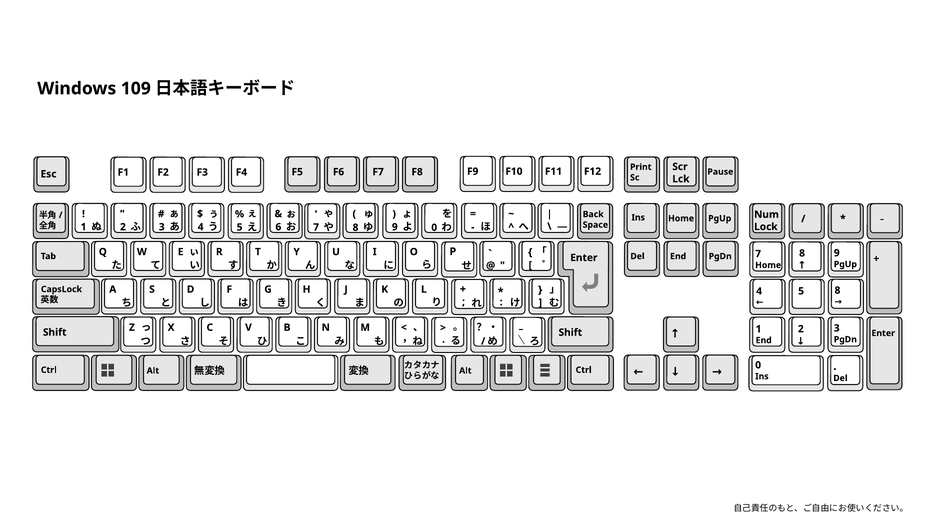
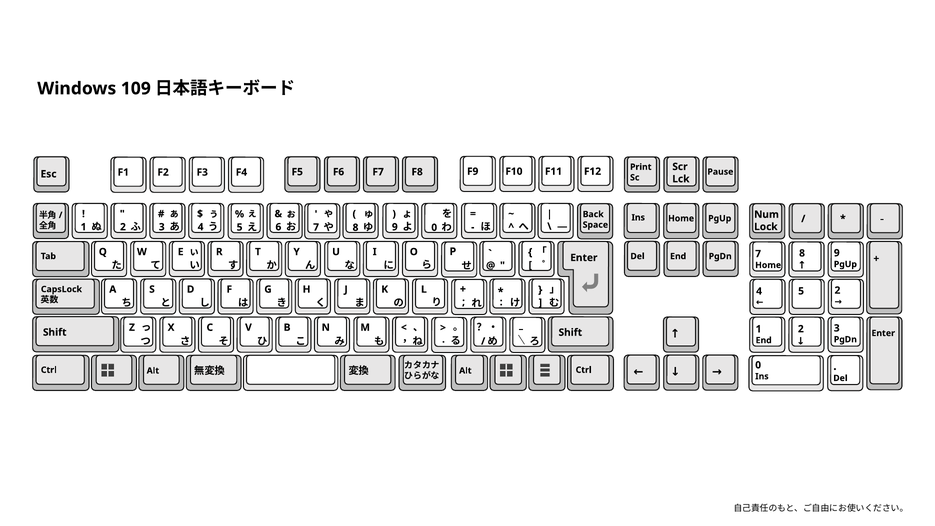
5 8: 8 -> 2 (837, 290)
